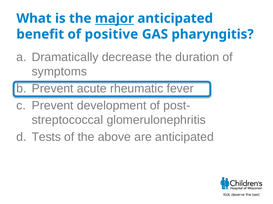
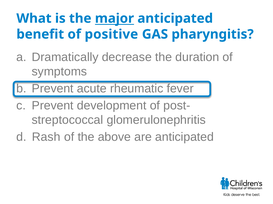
Tests: Tests -> Rash (46, 137)
